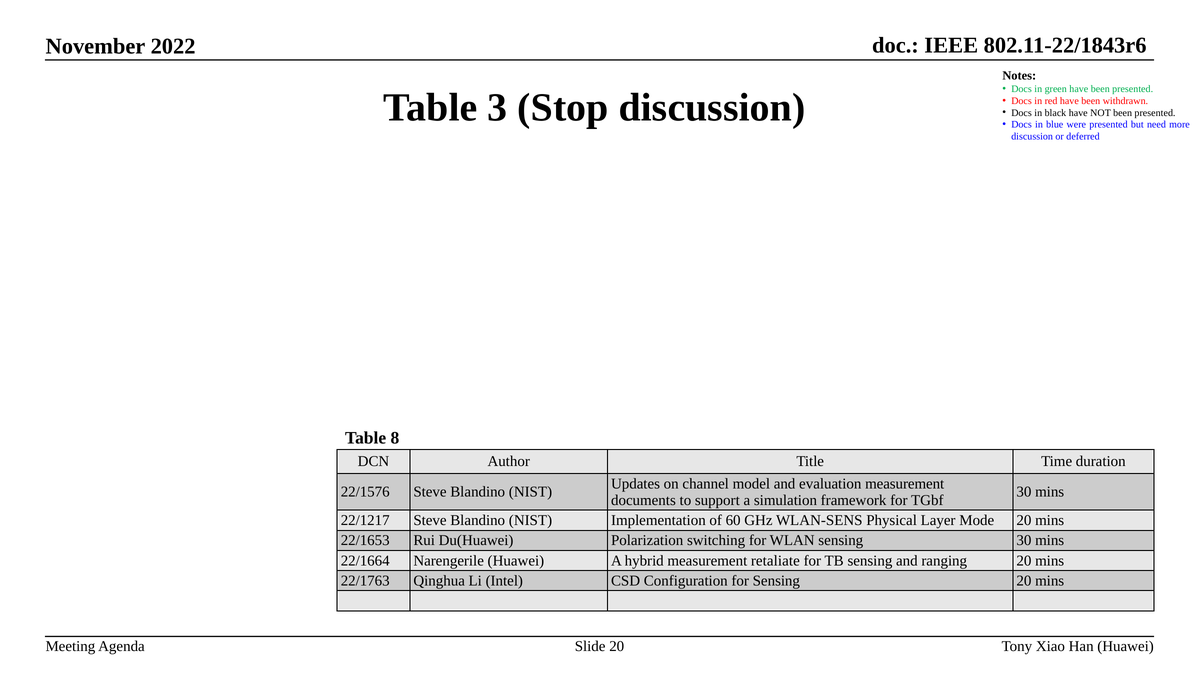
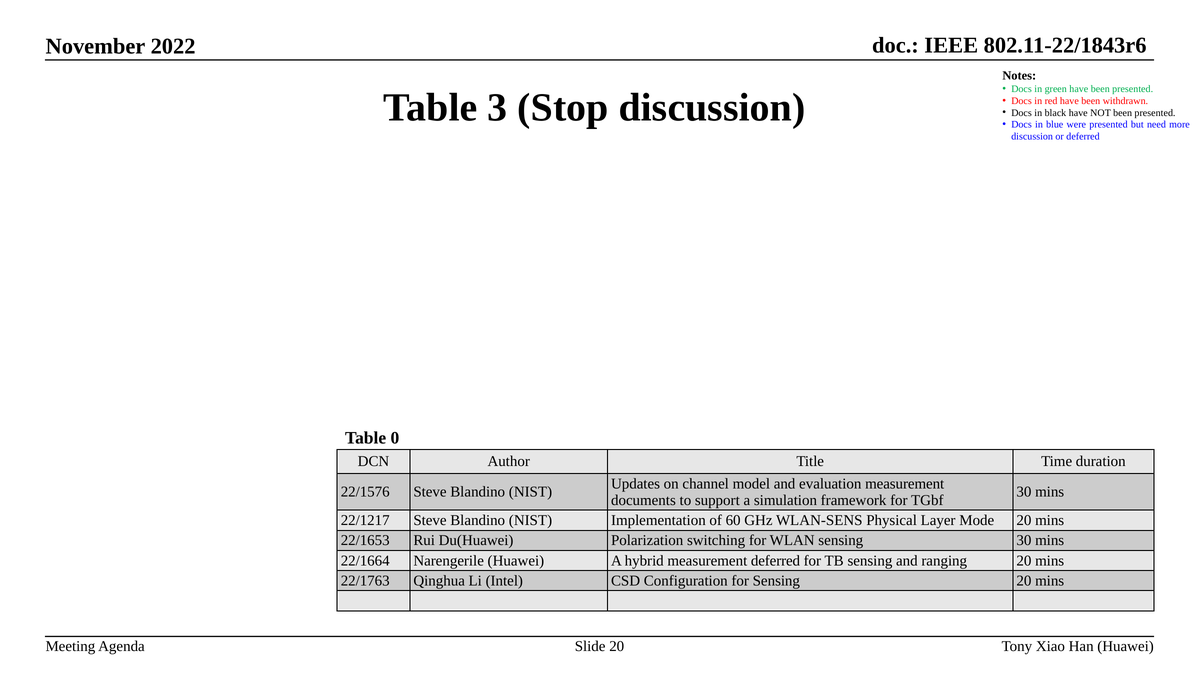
8: 8 -> 0 (395, 438)
measurement retaliate: retaliate -> deferred (775, 561)
